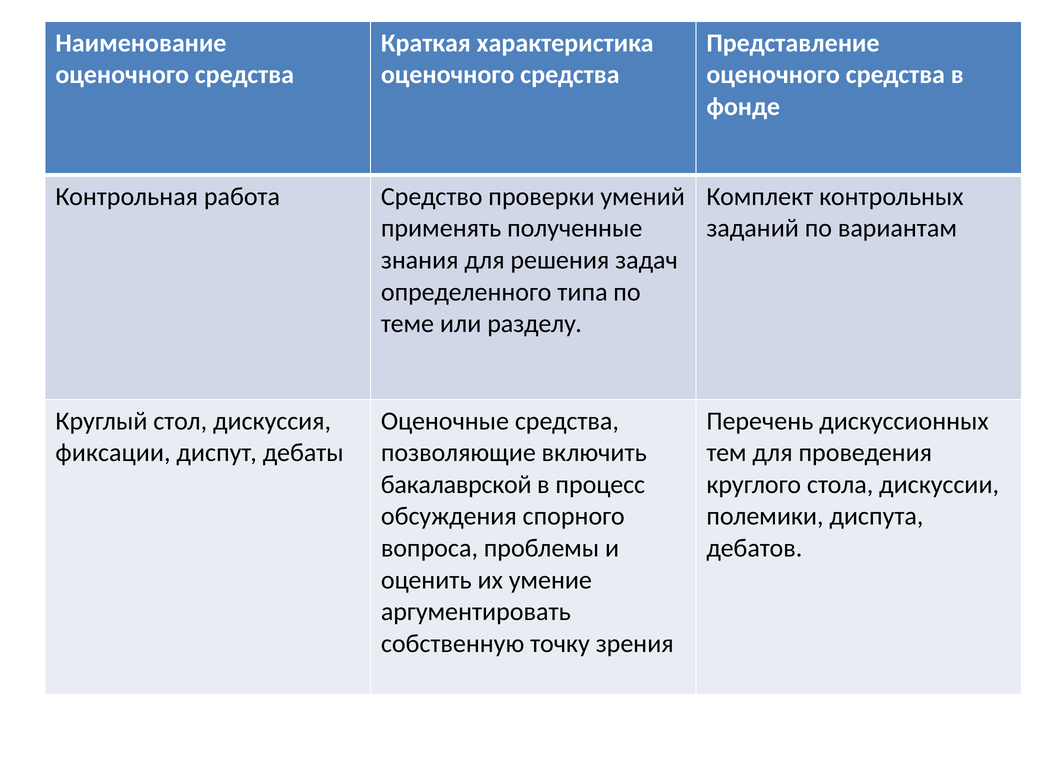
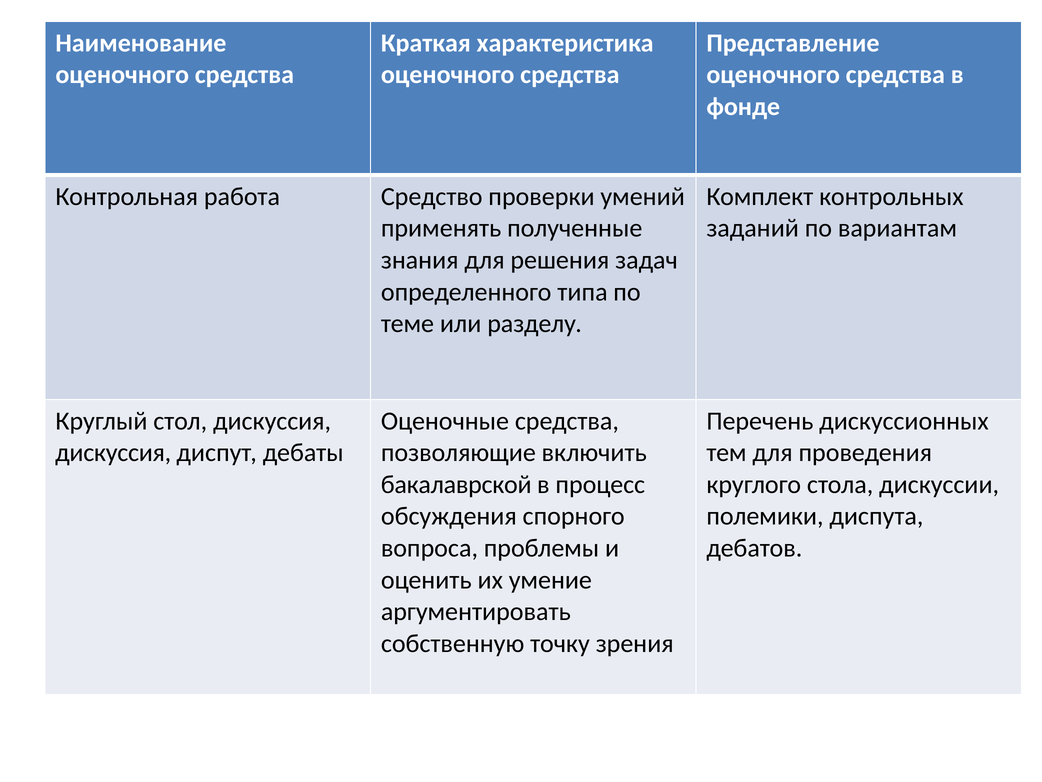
фиксации: фиксации -> дискуссия (113, 452)
